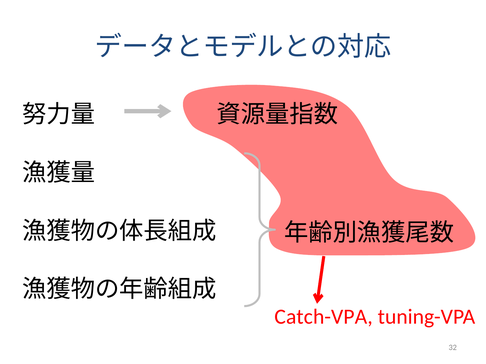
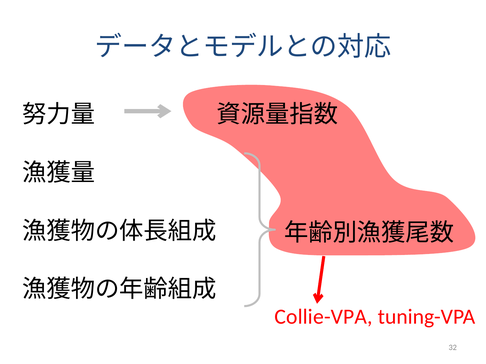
Catch-VPA: Catch-VPA -> Collie-VPA (324, 317)
